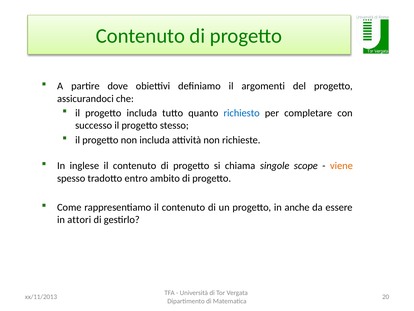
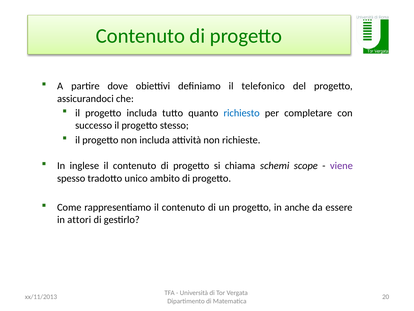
argomenti: argomenti -> telefonico (263, 86)
singole: singole -> schemi (275, 166)
viene colour: orange -> purple (341, 166)
entro: entro -> unico (136, 178)
